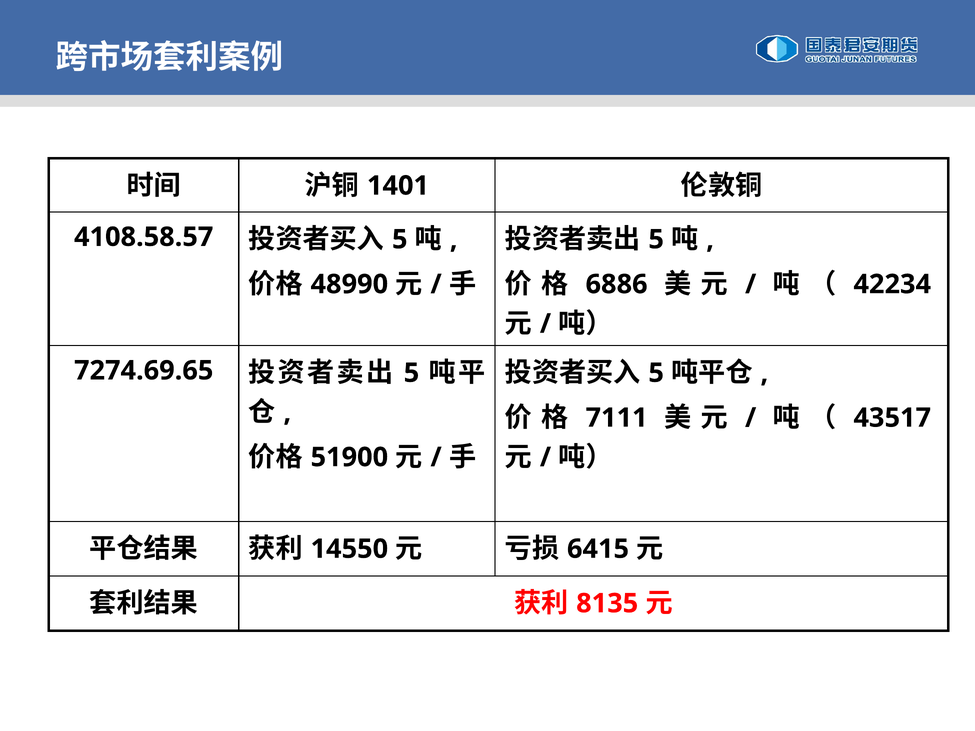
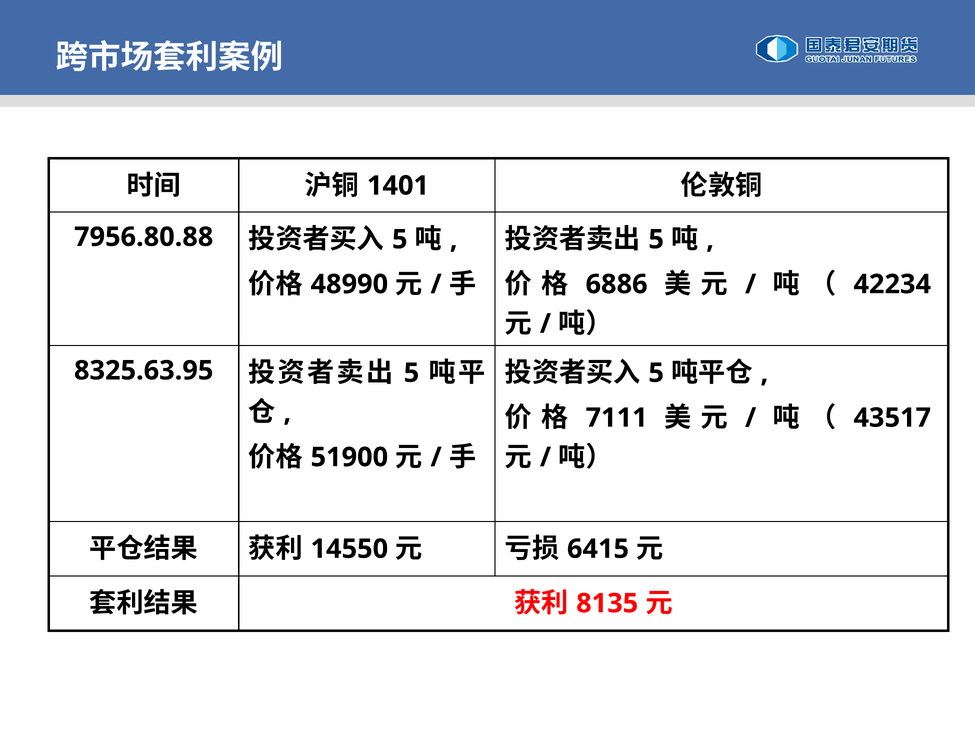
4108.58.57: 4108.58.57 -> 7956.80.88 (144, 237)
7274.69.65: 7274.69.65 -> 8325.63.95 (144, 371)
